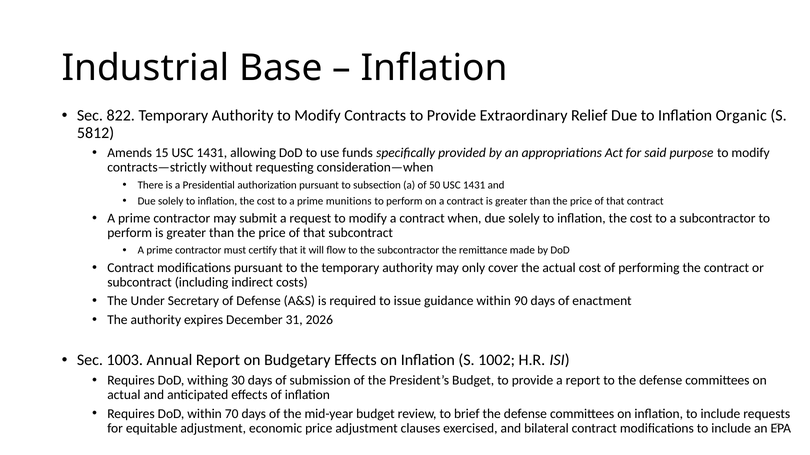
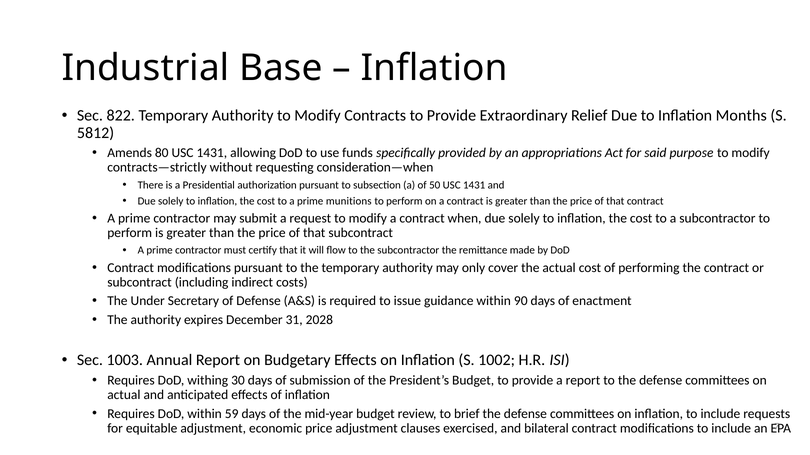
Organic: Organic -> Months (741, 116)
15: 15 -> 80 (162, 153)
2026: 2026 -> 2028 (319, 320)
70: 70 -> 59 (232, 414)
